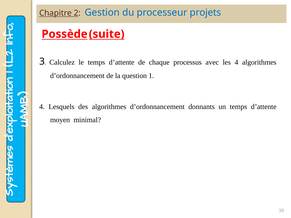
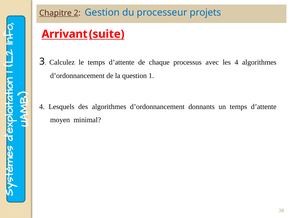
Possède: Possède -> Arrivant (65, 34)
